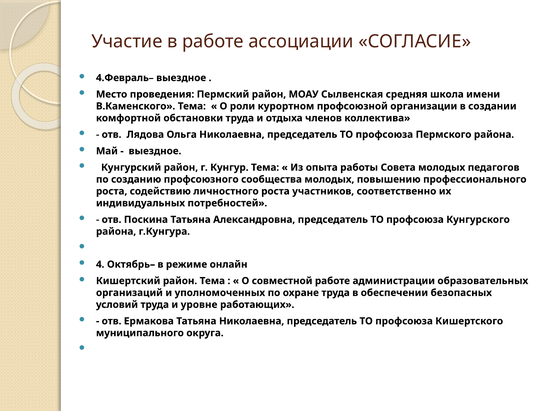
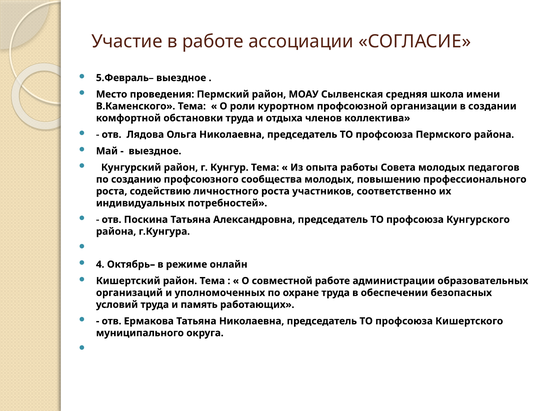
4.Февраль–: 4.Февраль– -> 5.Февраль– (125, 78)
уровне: уровне -> память (199, 305)
